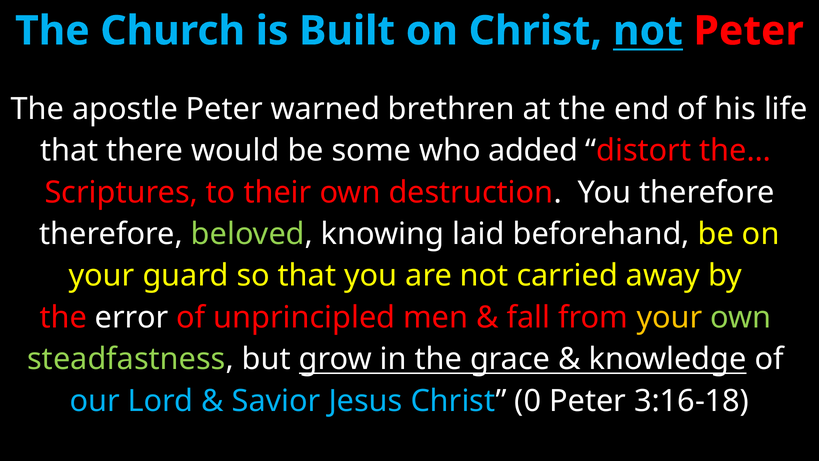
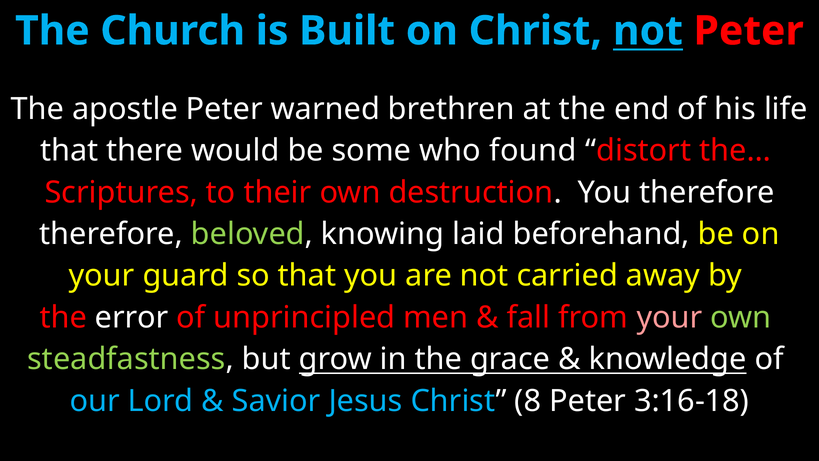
added: added -> found (533, 151)
your colour: yellow -> pink (669, 317)
0: 0 -> 8 (528, 401)
